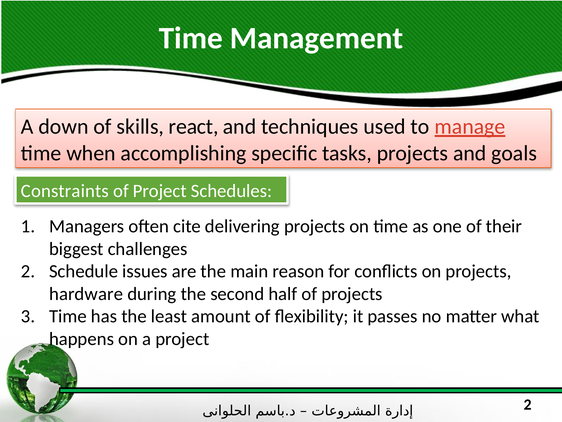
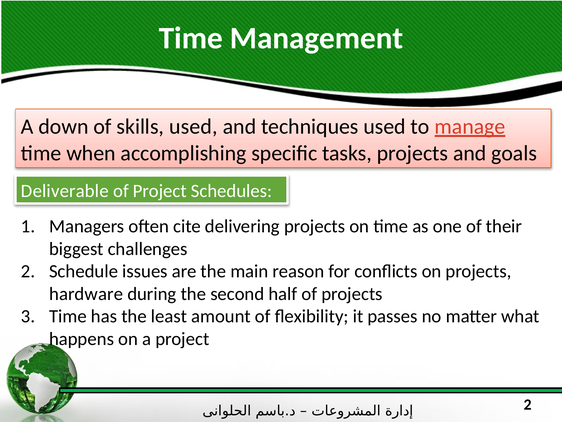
skills react: react -> used (193, 126)
Constraints: Constraints -> Deliverable (65, 191)
